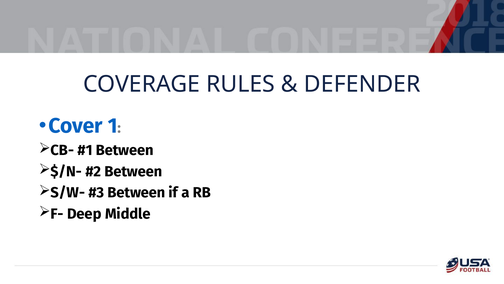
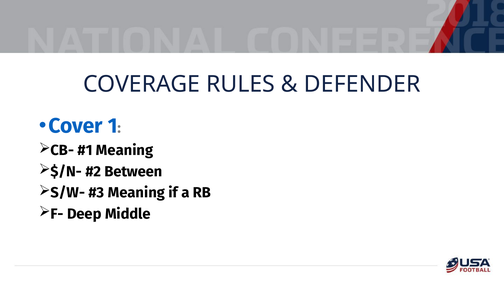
Between: Between -> Meaning (125, 150)
Between: Between -> Meaning (136, 192)
